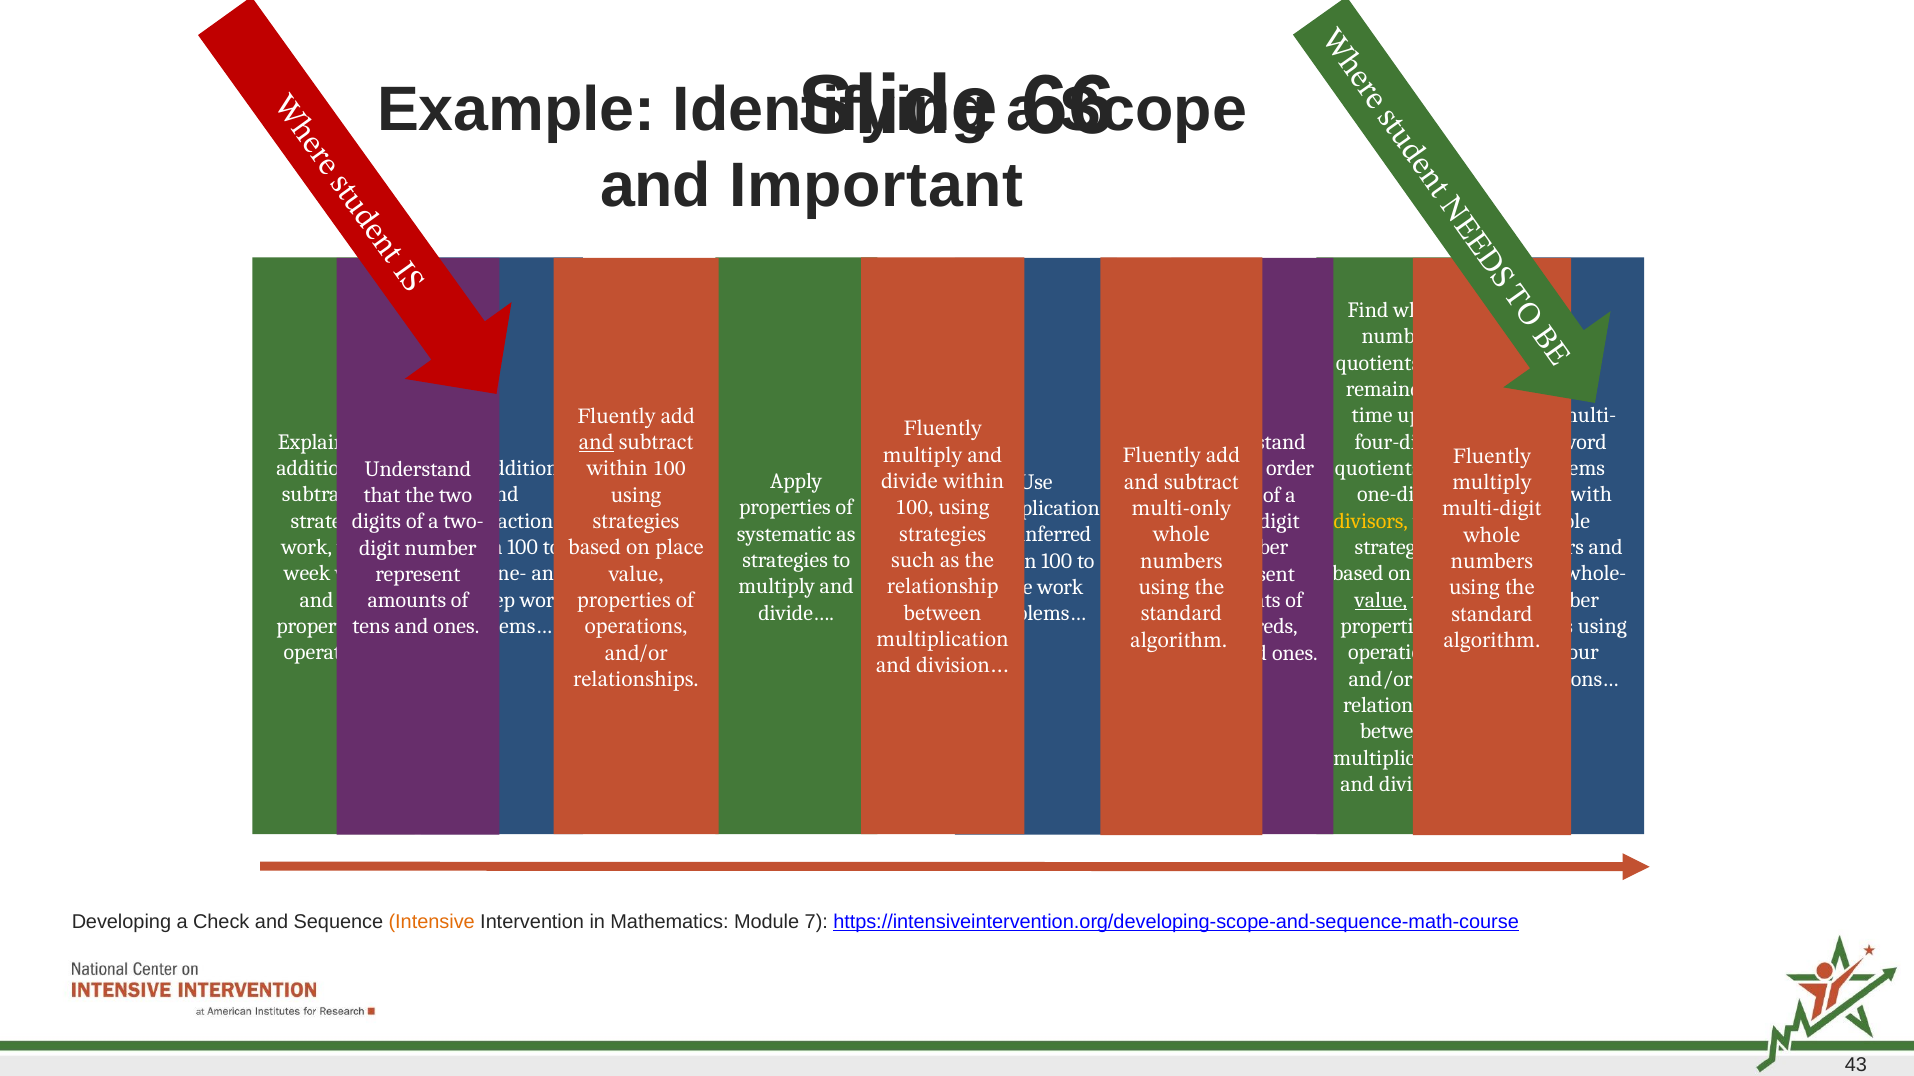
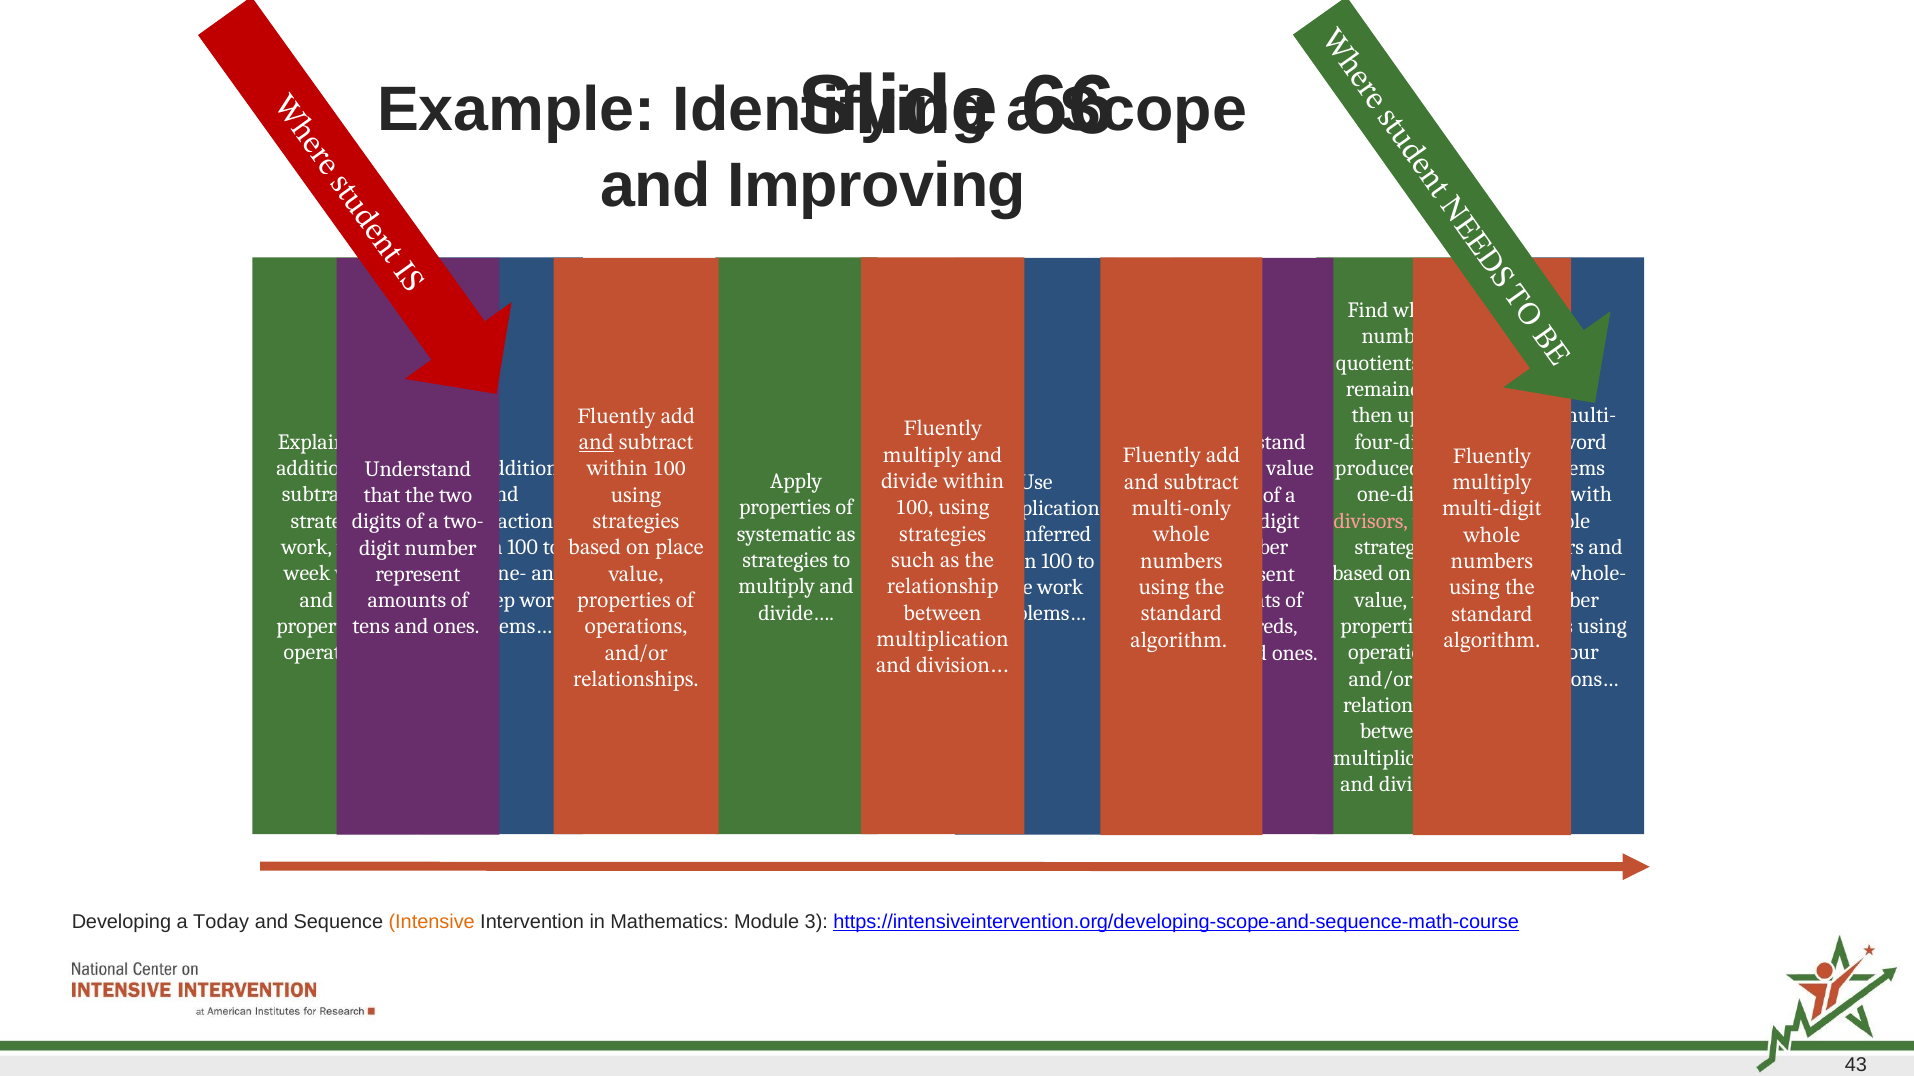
Important: Important -> Improving (877, 185)
time: time -> then (1372, 416)
quotients: quotients -> produced (1378, 469)
order: order -> value (1290, 469)
divisors colour: yellow -> pink (1371, 521)
value underline: present -> none (1381, 600)
Check: Check -> Today (221, 922)
7: 7 -> 3 (816, 922)
